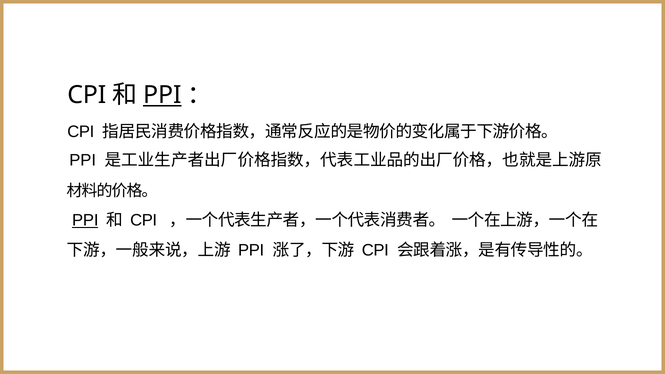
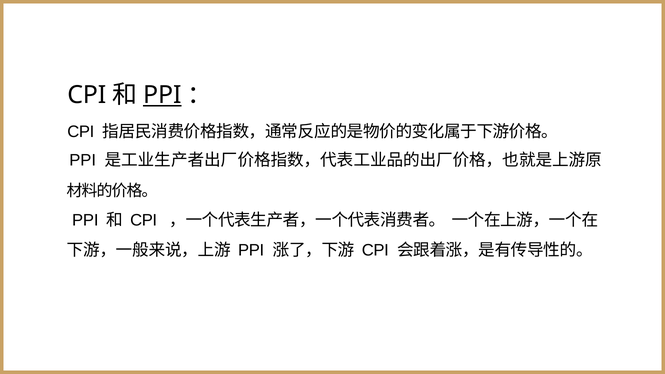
PPI underline: present -> none (85, 220)
